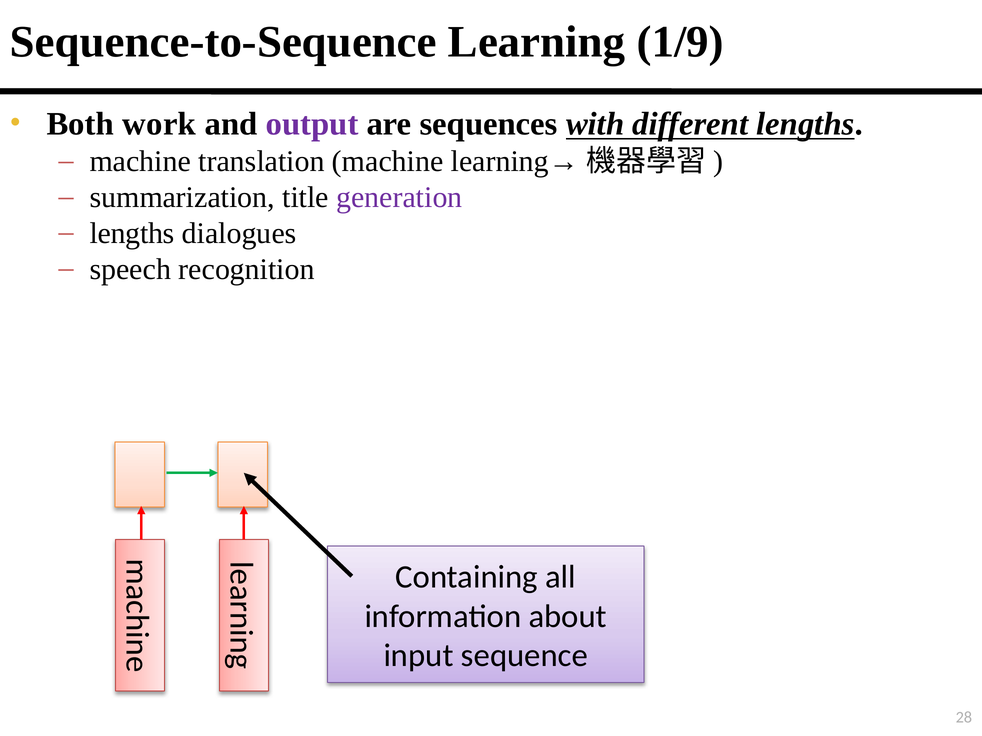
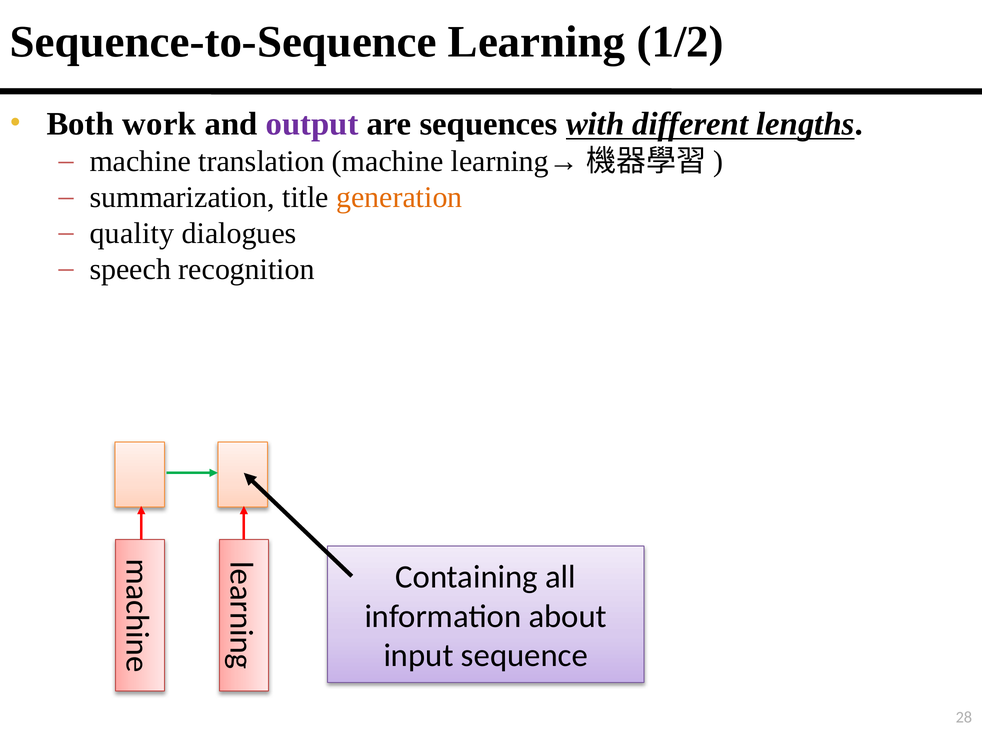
1/9: 1/9 -> 1/2 (680, 42)
generation colour: purple -> orange (399, 198)
lengths: lengths -> quality (132, 234)
